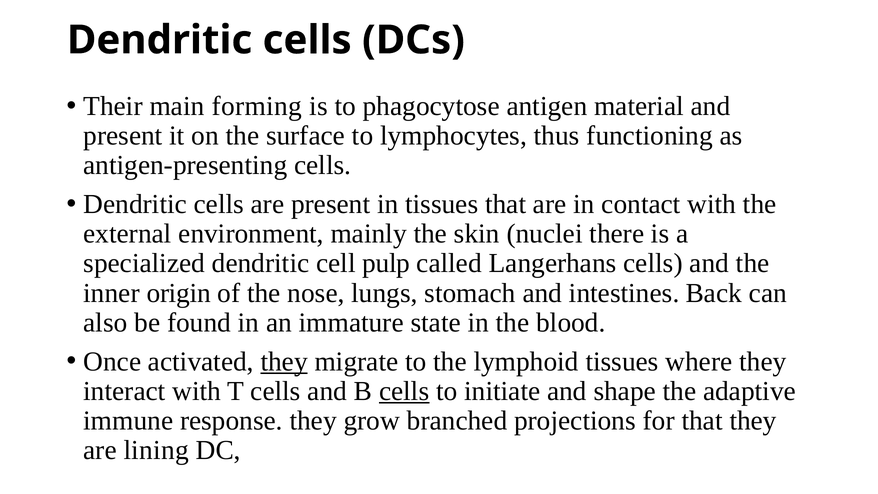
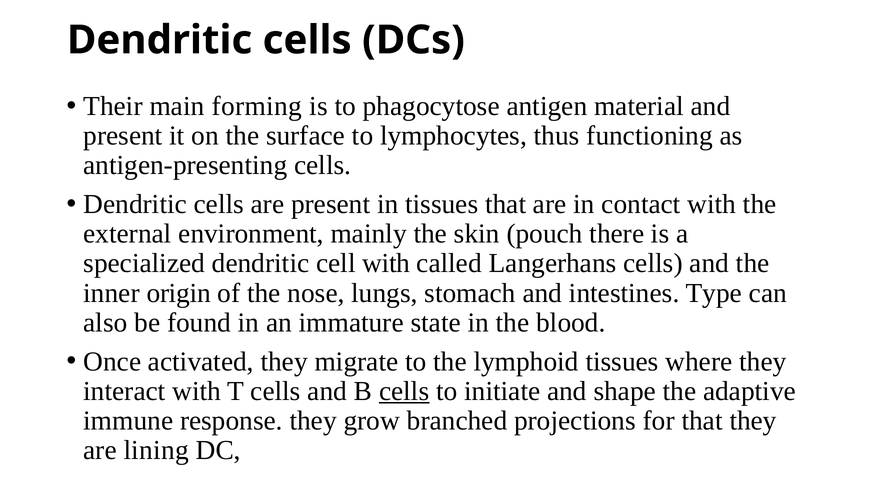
nuclei: nuclei -> pouch (545, 234)
cell pulp: pulp -> with (386, 263)
Back: Back -> Type (714, 293)
they underline: present -> none (284, 361)
